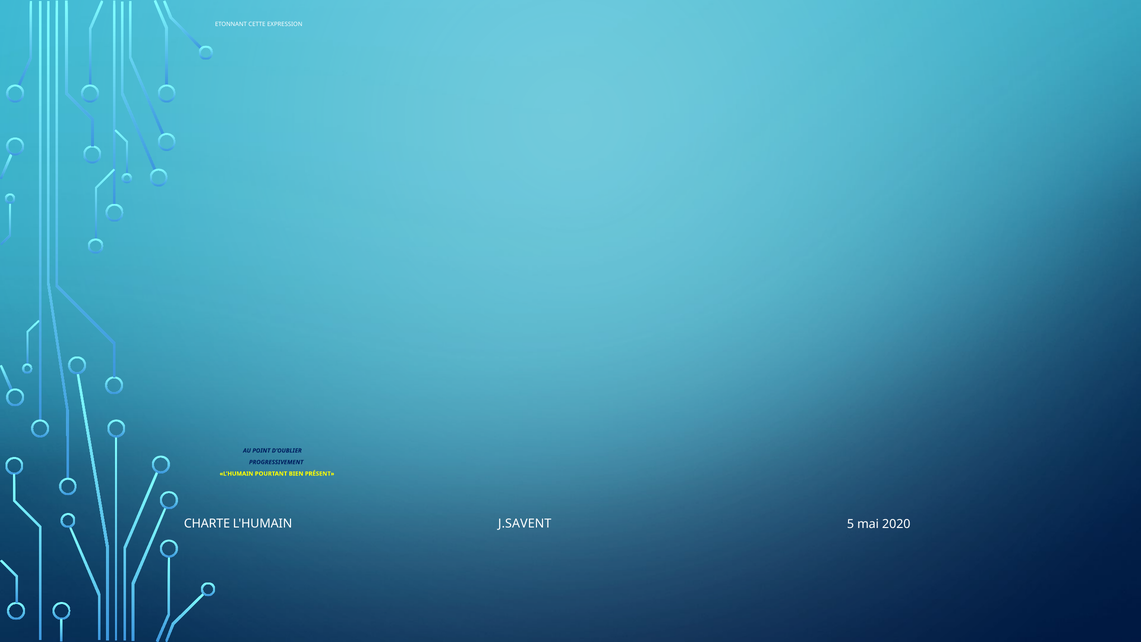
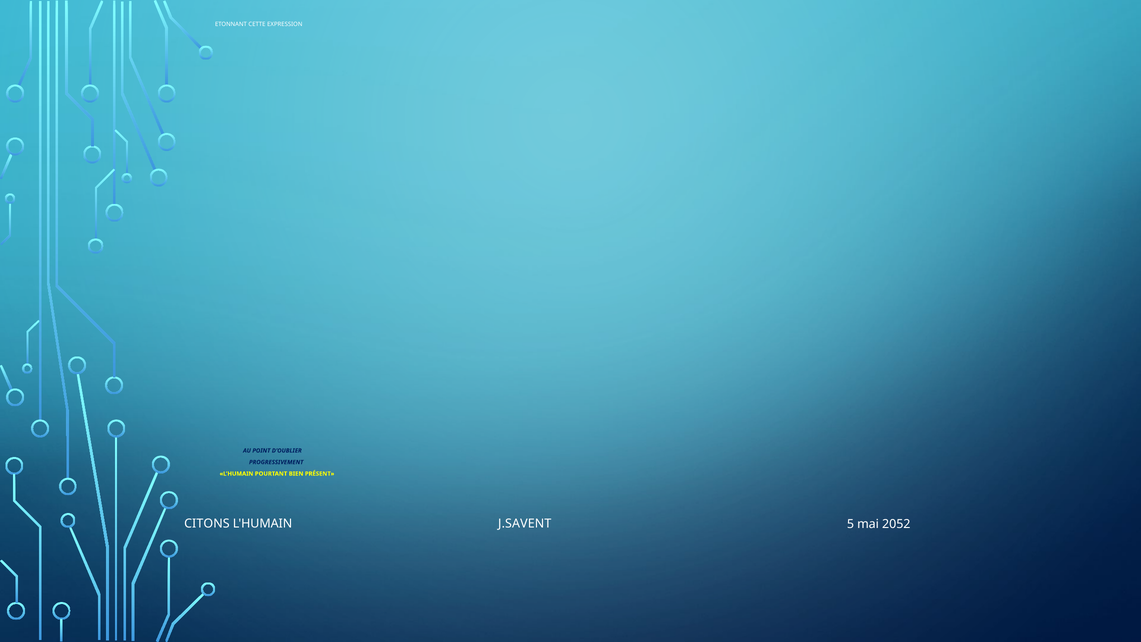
CHARTE: CHARTE -> CITONS (207, 523)
2020: 2020 -> 2052 (896, 524)
